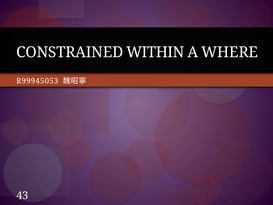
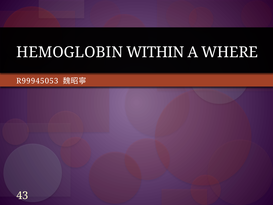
CONSTRAINED: CONSTRAINED -> HEMOGLOBIN (70, 52)
